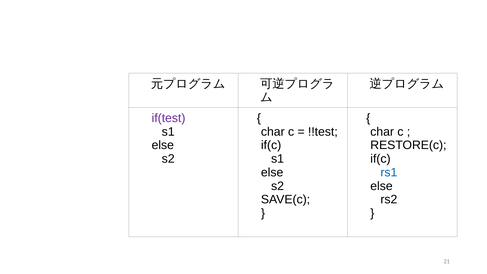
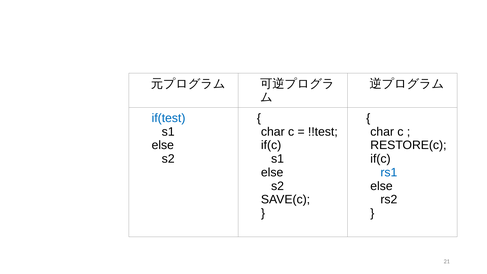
if(test colour: purple -> blue (169, 118)
